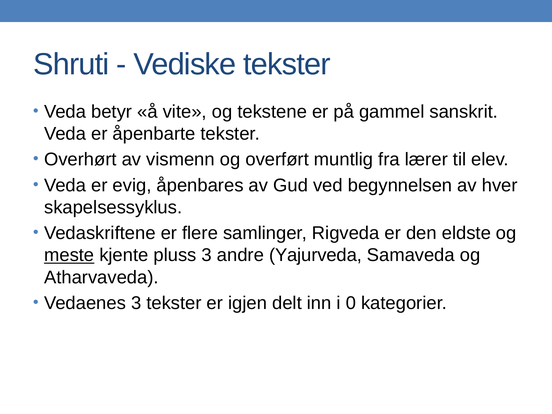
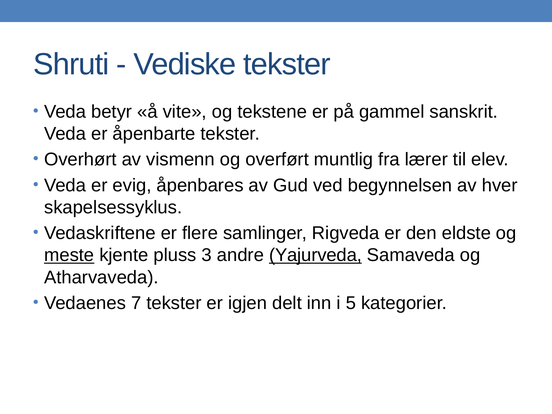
Yajurveda underline: none -> present (315, 255)
Vedaenes 3: 3 -> 7 (136, 303)
0: 0 -> 5 (351, 303)
